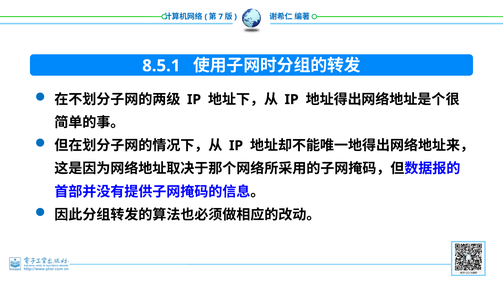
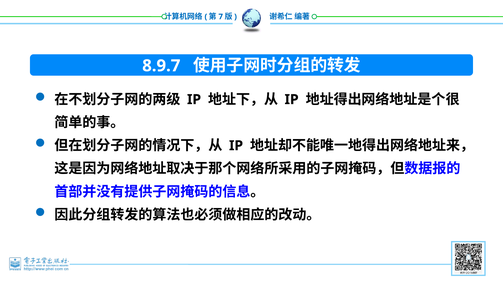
8.5.1: 8.5.1 -> 8.9.7 (161, 66)
